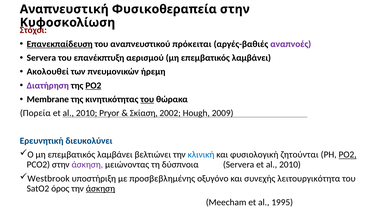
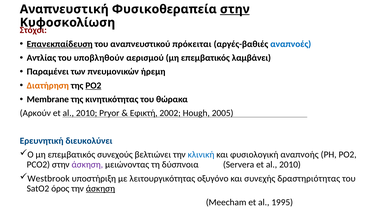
στην underline: none -> present (235, 9)
αναπνοές colour: purple -> blue (291, 44)
Servera: Servera -> Αντλίας (41, 58)
επανέκπτυξη: επανέκπτυξη -> υποβληθούν (99, 58)
Ακολουθεί: Ακολουθεί -> Παραμένει (48, 72)
Διατήρηση colour: purple -> orange (48, 86)
του underline: present -> none (147, 99)
Πορεία: Πορεία -> Αρκούν (35, 113)
Σκίαση: Σκίαση -> Εφικτή (144, 113)
2009: 2009 -> 2005 (223, 113)
O μη επεμβατικός λαμβάνει: λαμβάνει -> συνεχούς (115, 155)
ζητούνται: ζητούνται -> αναπνοής (300, 155)
PO2 underline: present -> none (348, 155)
προσβεβλημένης: προσβεβλημένης -> λειτουργικότητας (162, 179)
λειτουργικότητα: λειτουργικότητα -> δραστηριότητας (309, 179)
